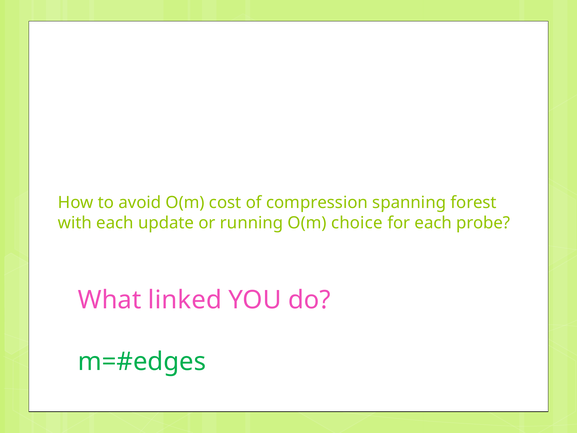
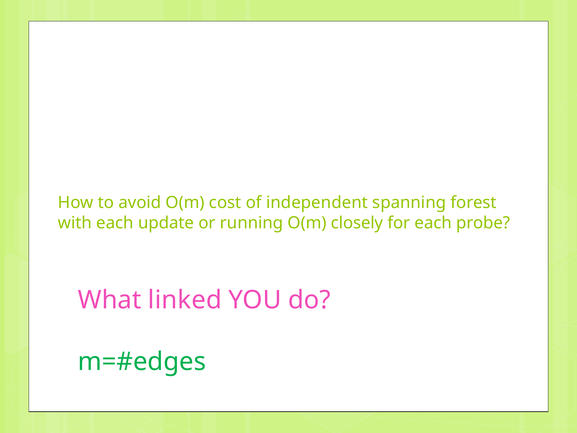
compression: compression -> independent (317, 202)
choice: choice -> closely (357, 223)
